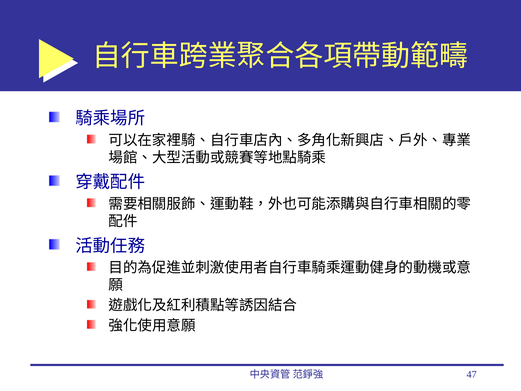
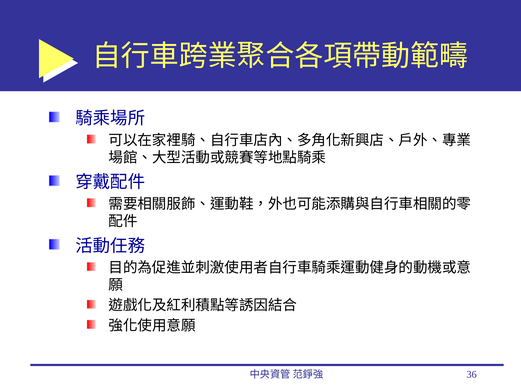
47: 47 -> 36 (472, 374)
